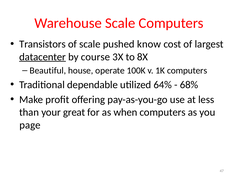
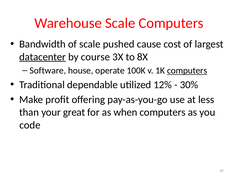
Transistors: Transistors -> Bandwidth (42, 44)
know: know -> cause (149, 44)
Beautiful: Beautiful -> Software (48, 70)
computers underline: none -> present (187, 70)
64%: 64% -> 12% (163, 84)
68%: 68% -> 30% (189, 84)
page: page -> code (30, 125)
